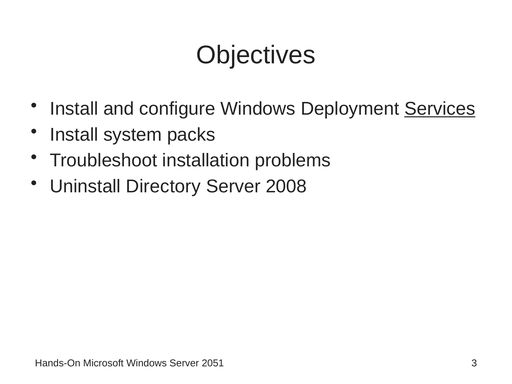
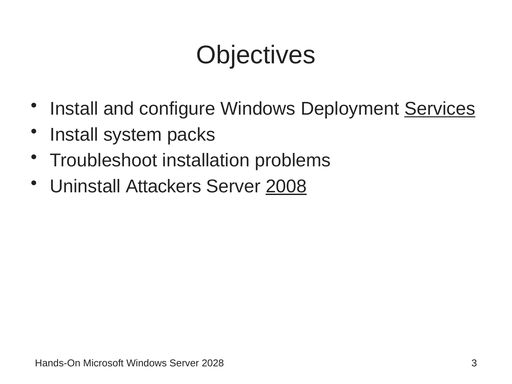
Directory: Directory -> Attackers (164, 186)
2008 underline: none -> present (286, 186)
2051: 2051 -> 2028 (213, 363)
